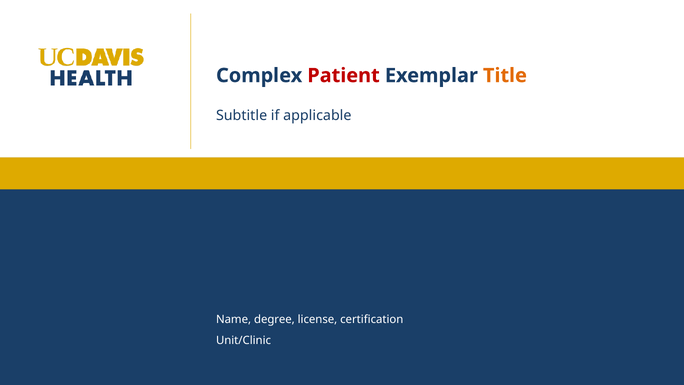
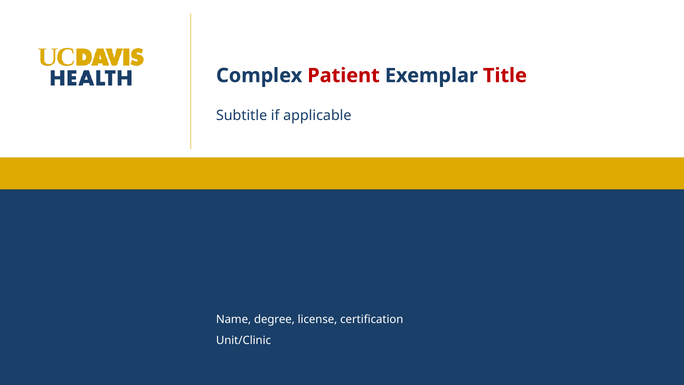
Title colour: orange -> red (505, 75)
